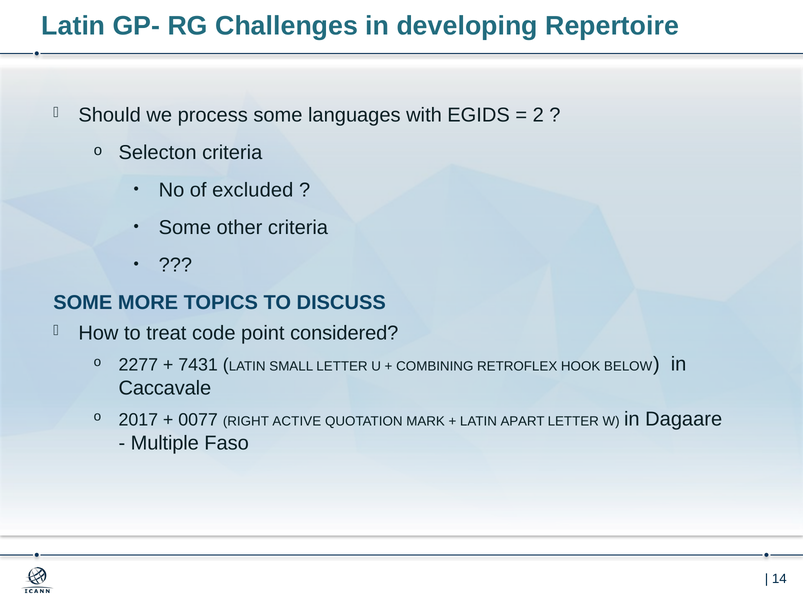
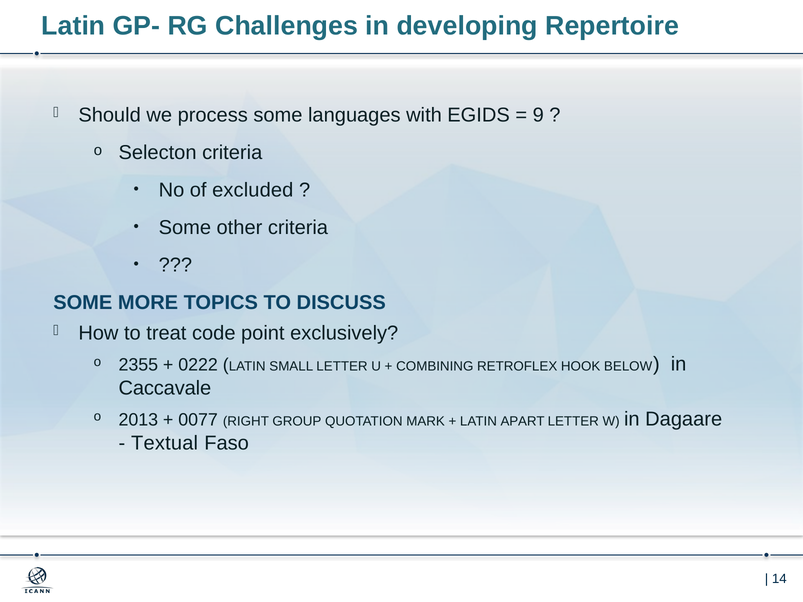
2: 2 -> 9 (538, 115)
considered: considered -> exclusively (344, 333)
2277: 2277 -> 2355 (138, 365)
7431: 7431 -> 0222 (198, 365)
2017: 2017 -> 2013 (138, 420)
ACTIVE: ACTIVE -> GROUP (297, 421)
Multiple: Multiple -> Textual (165, 443)
